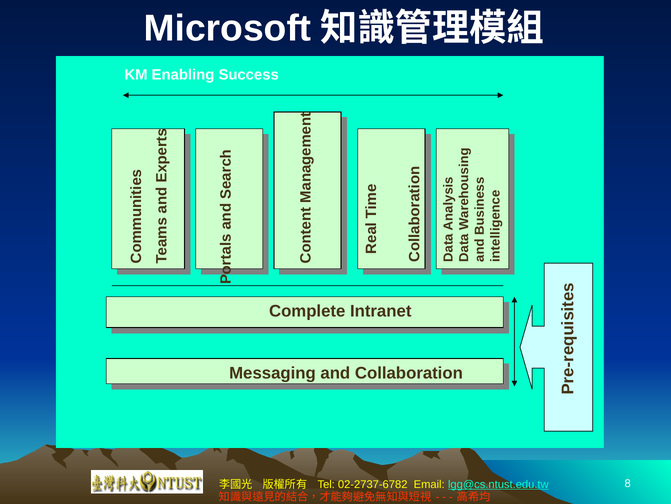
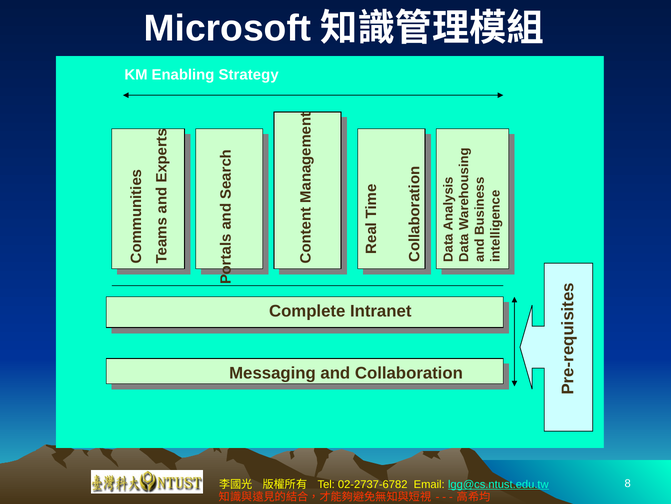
Success: Success -> Strategy (249, 75)
